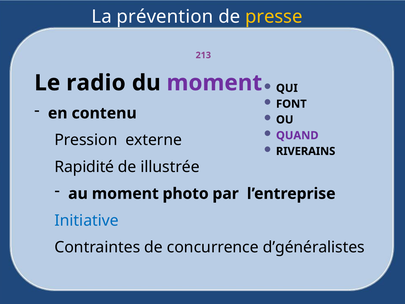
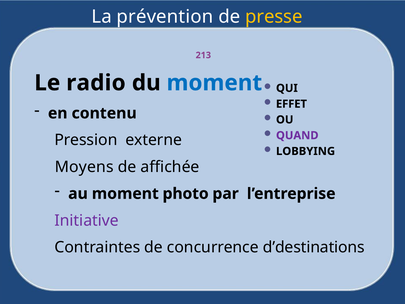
moment colour: purple -> blue (214, 83)
FONT: FONT -> EFFET (291, 104)
RIVERAINS: RIVERAINS -> LOBBYING (306, 151)
Rapidité: Rapidité -> Moyens (84, 167)
illustrée: illustrée -> affichée (170, 167)
Initiative colour: blue -> purple (87, 220)
d’généralistes: d’généralistes -> d’destinations (314, 247)
